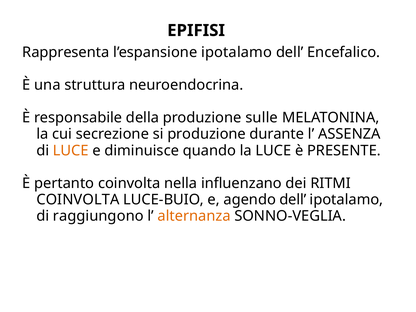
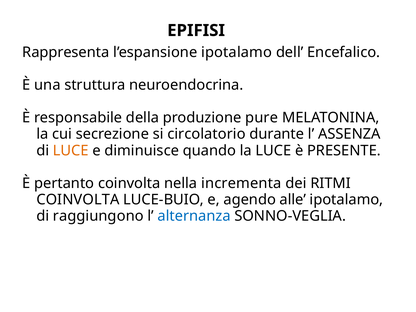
sulle: sulle -> pure (262, 118)
si produzione: produzione -> circolatorio (207, 134)
influenzano: influenzano -> incrementa (241, 183)
agendo dell: dell -> alle (293, 200)
alternanza colour: orange -> blue (194, 216)
